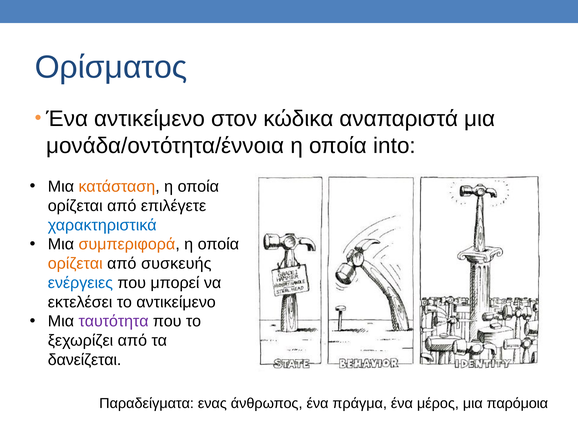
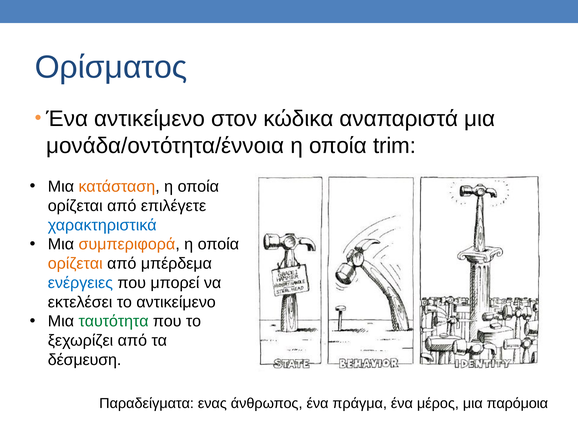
into: into -> trim (395, 146)
συσκευής: συσκευής -> μπέρδεμα (176, 264)
ταυτότητα colour: purple -> green (114, 322)
δανείζεται: δανείζεται -> δέσμευση (85, 360)
